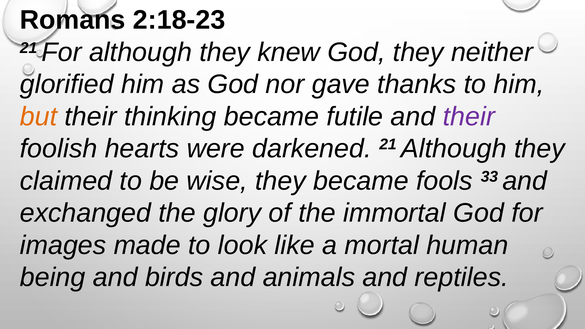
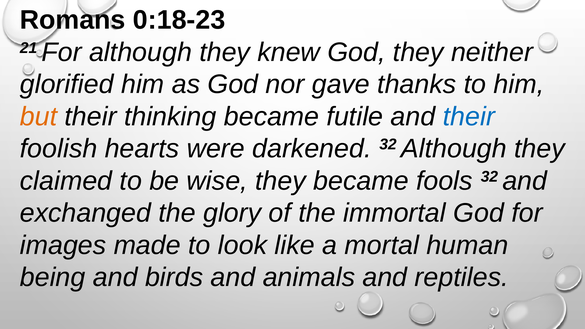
2:18-23: 2:18-23 -> 0:18-23 (179, 20)
their colour: purple -> blue (469, 117)
darkened 21: 21 -> 32 (388, 144)
fools 33: 33 -> 32 (489, 177)
